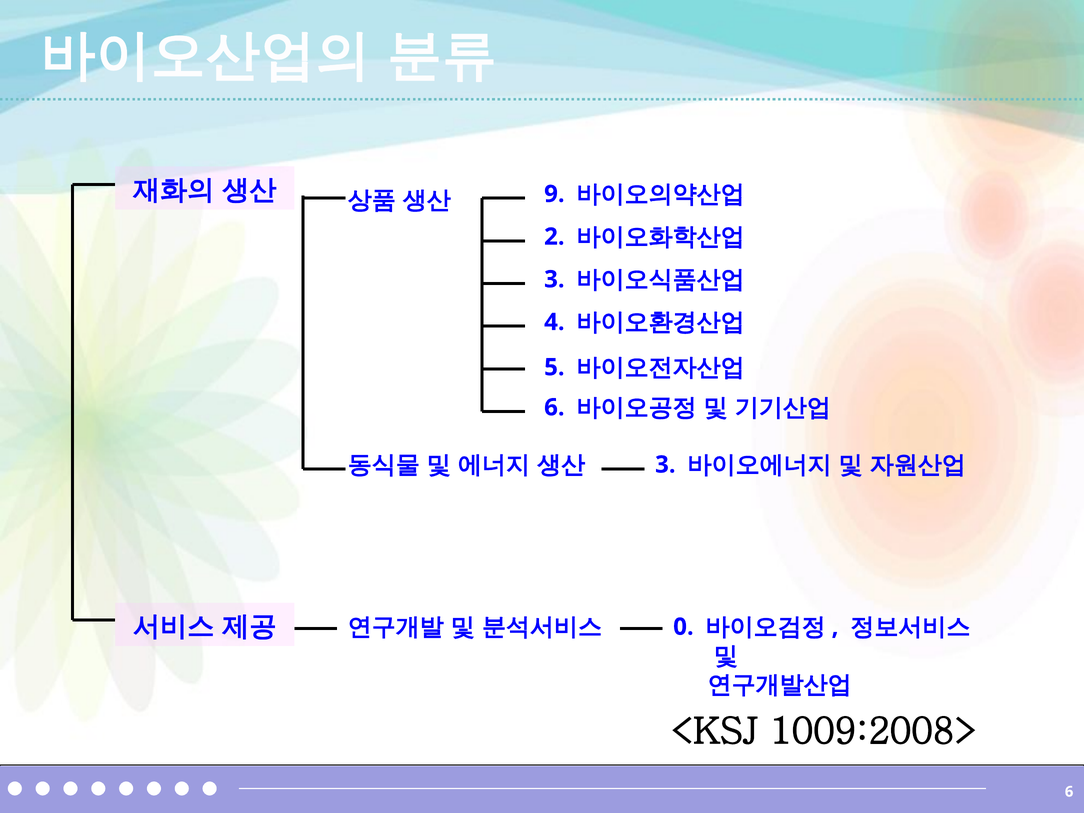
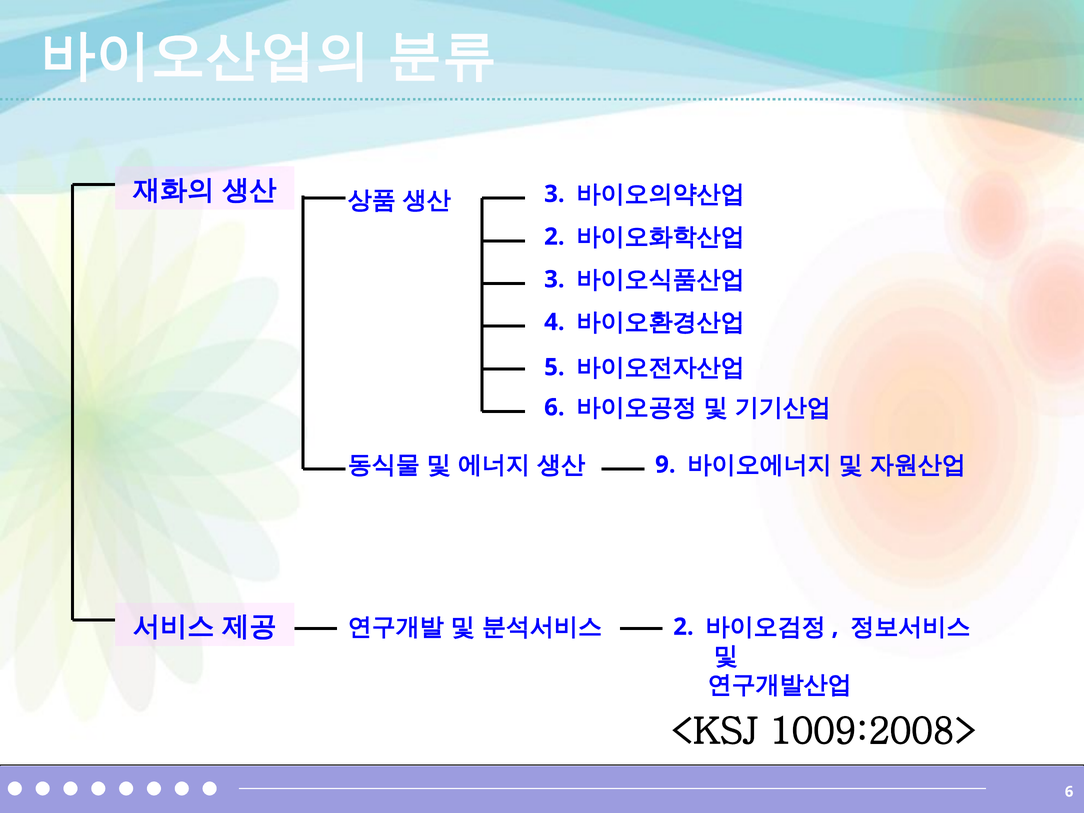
9: 9 -> 3 (554, 194)
3: 3 -> 9 (665, 465)
0: 0 -> 2 (683, 627)
